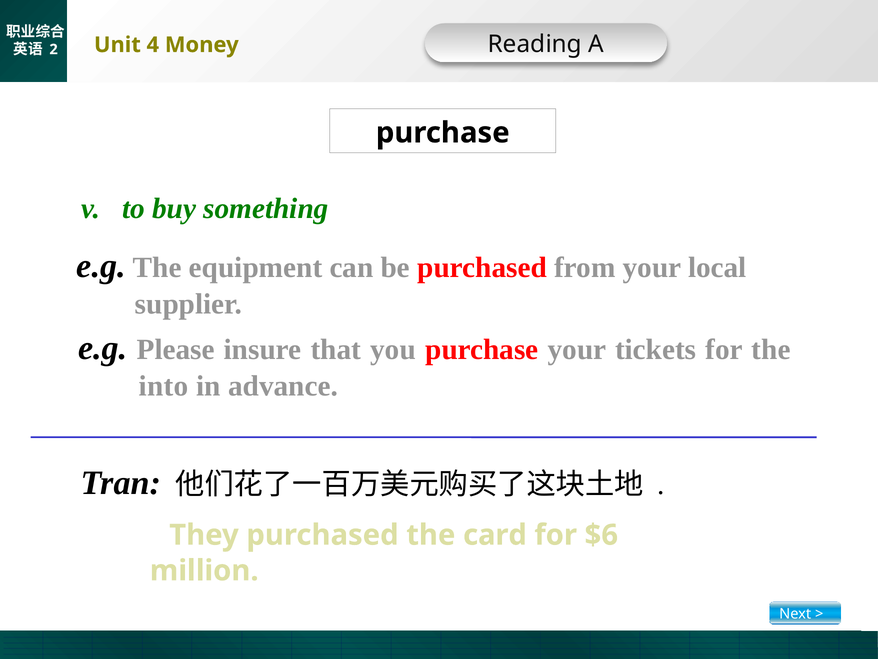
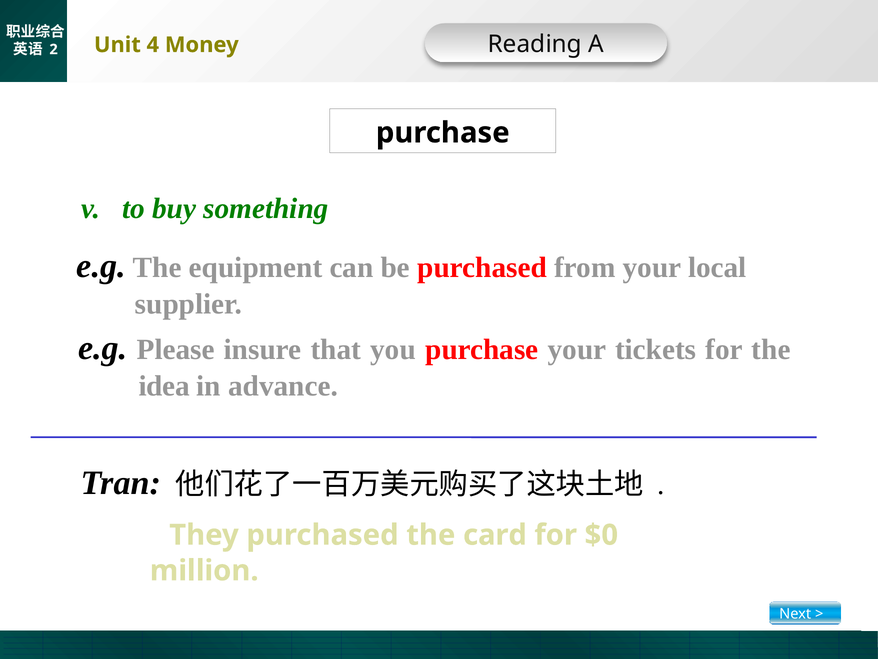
into: into -> idea (164, 386)
$6: $6 -> $0 (601, 535)
